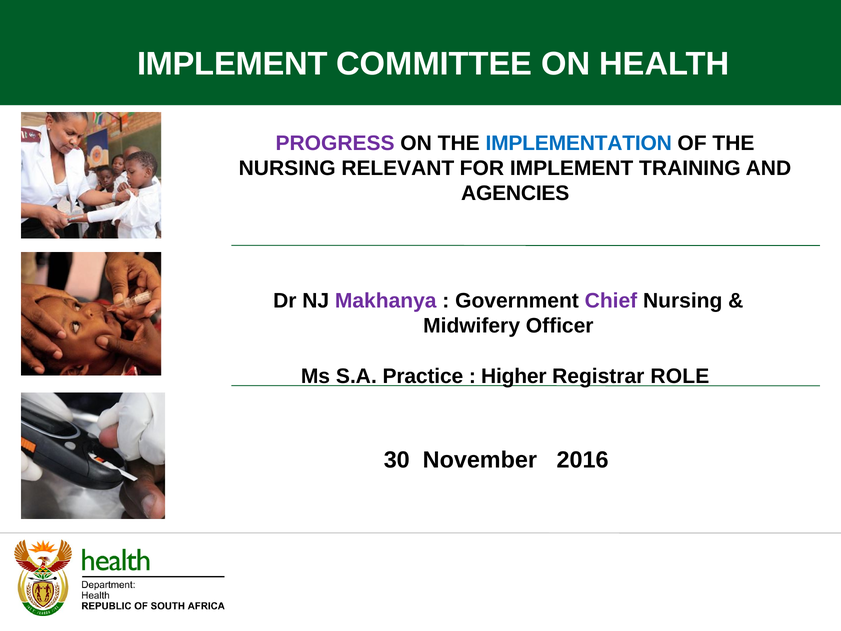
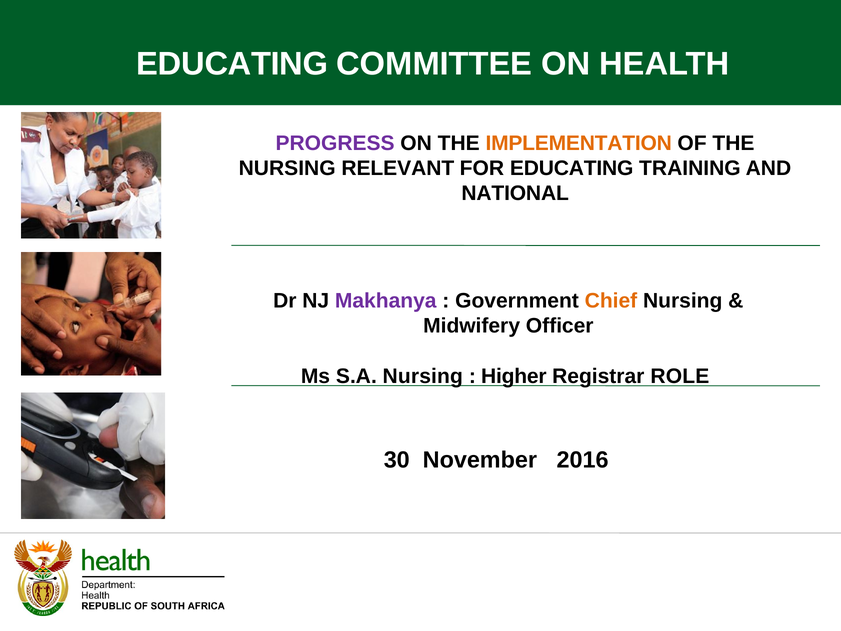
IMPLEMENT: IMPLEMENT -> EDUCATING (232, 64)
IMPLEMENTATION colour: blue -> orange (579, 143)
FOR IMPLEMENT: IMPLEMENT -> EDUCATING (572, 168)
AGENCIES: AGENCIES -> NATIONAL (515, 193)
Chief colour: purple -> orange (611, 300)
S.A Practice: Practice -> Nursing (423, 376)
